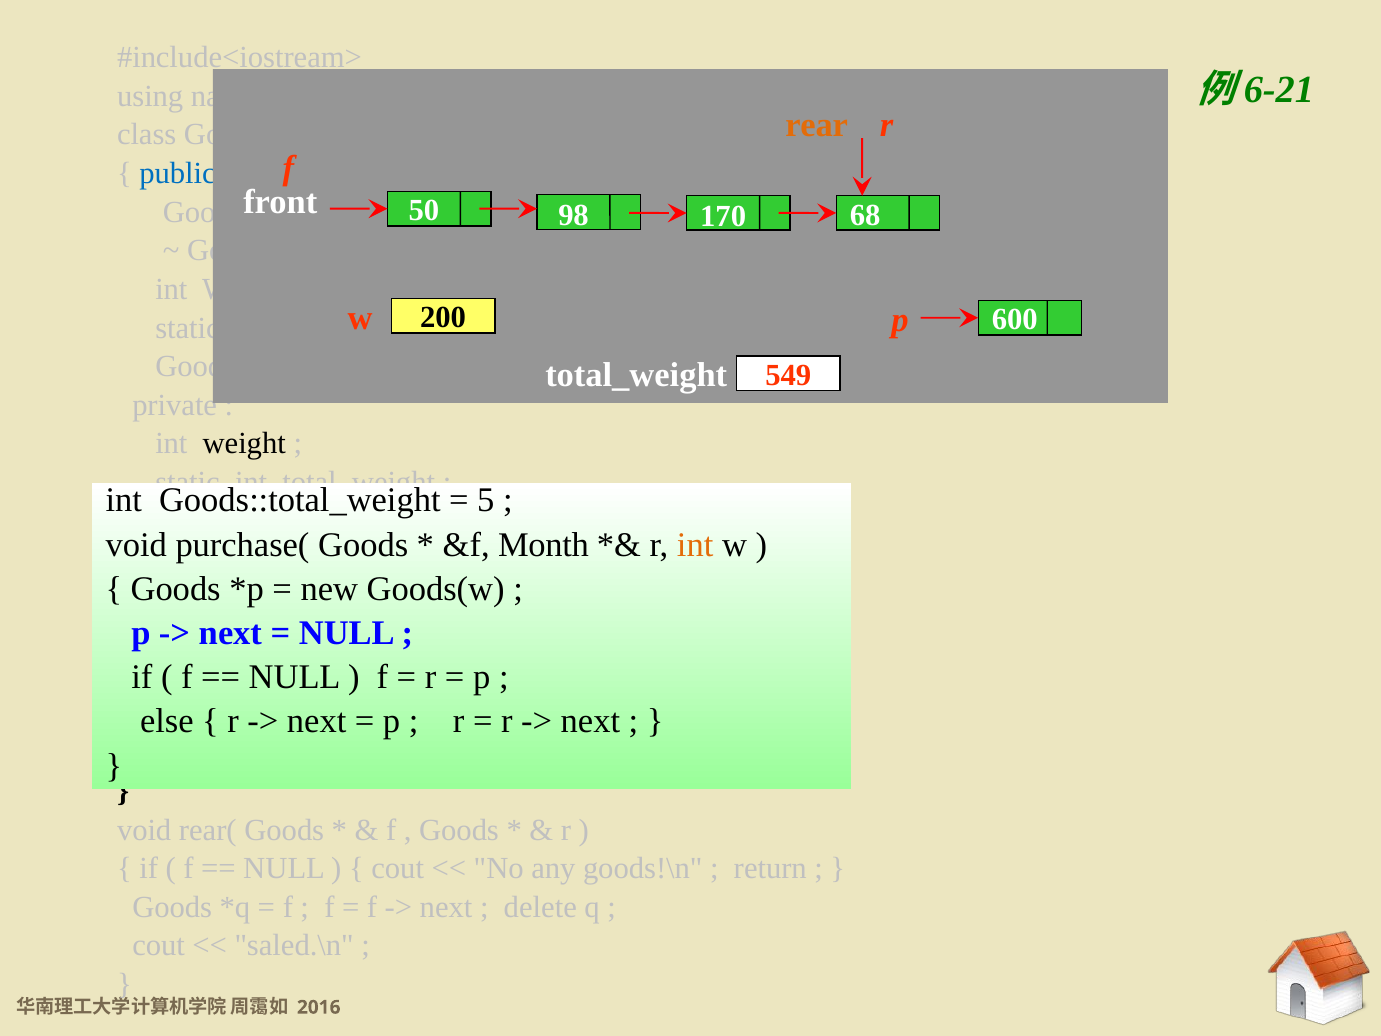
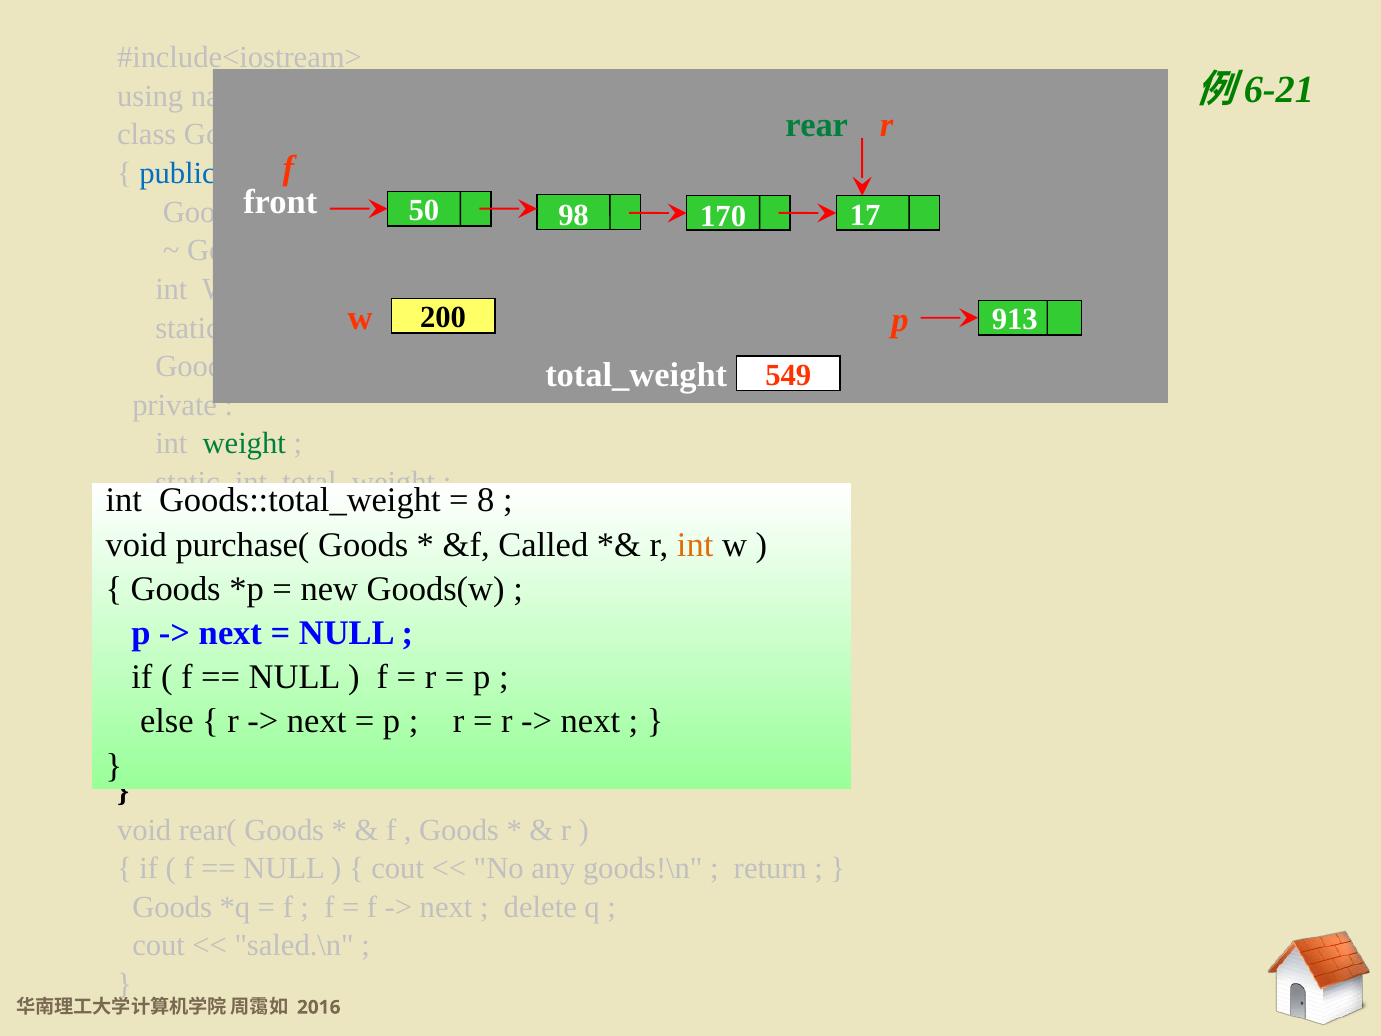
rear colour: orange -> green (817, 125)
68: 68 -> 17 (865, 215)
600: 600 -> 913 (1015, 320)
weight colour: black -> green (244, 444)
5: 5 -> 8 (486, 500)
Month: Month -> Called (543, 544)
